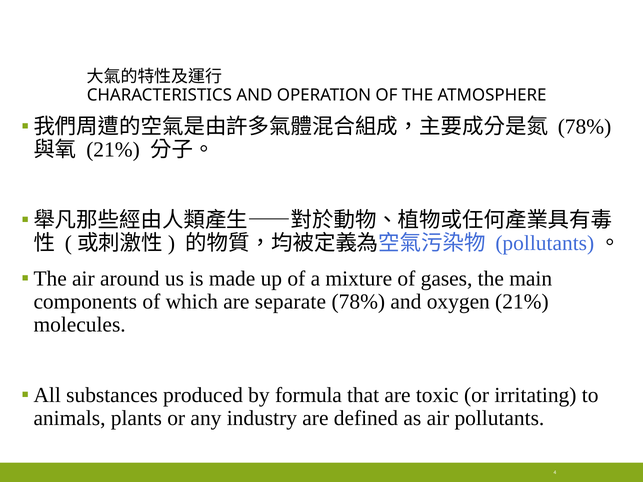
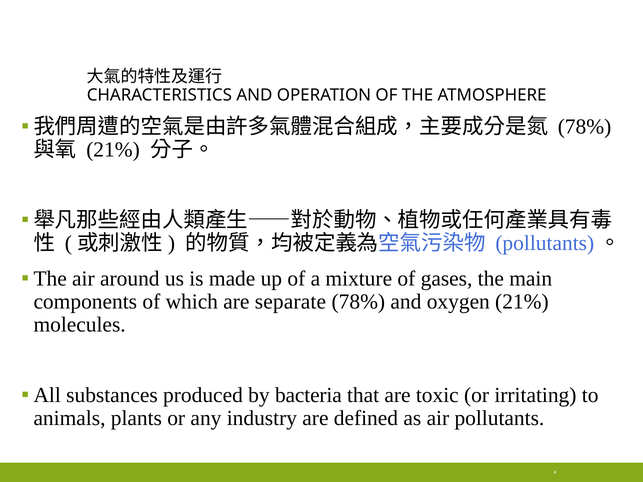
formula: formula -> bacteria (308, 395)
